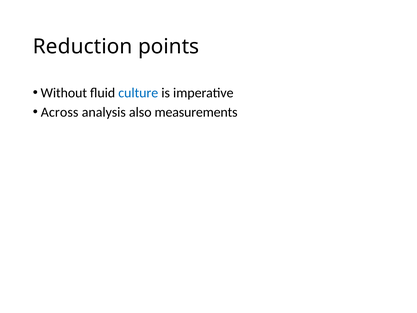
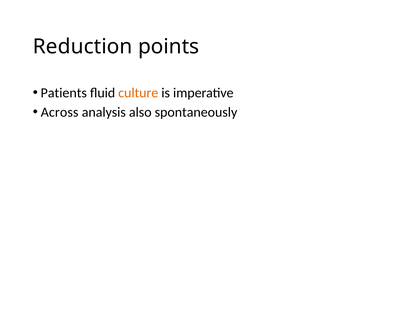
Without: Without -> Patients (64, 93)
culture colour: blue -> orange (138, 93)
measurements: measurements -> spontaneously (196, 112)
